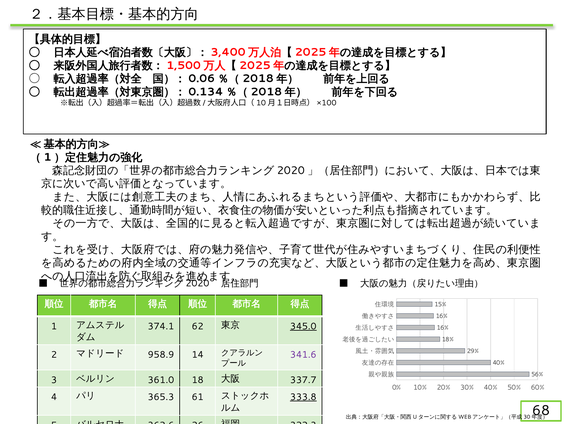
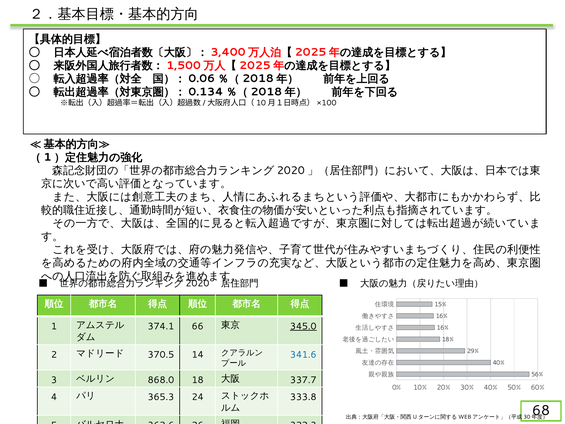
62: 62 -> 66 (198, 326)
958.9: 958.9 -> 370.5 (161, 354)
341.6 colour: purple -> blue (303, 354)
361.0: 361.0 -> 868.0 (161, 380)
61: 61 -> 24 (198, 397)
333.8 underline: present -> none (303, 397)
